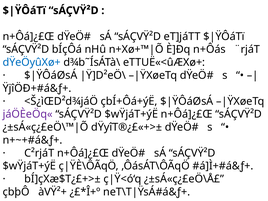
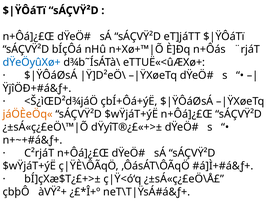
jáÖÈeÖq« colour: purple -> orange (28, 114)
